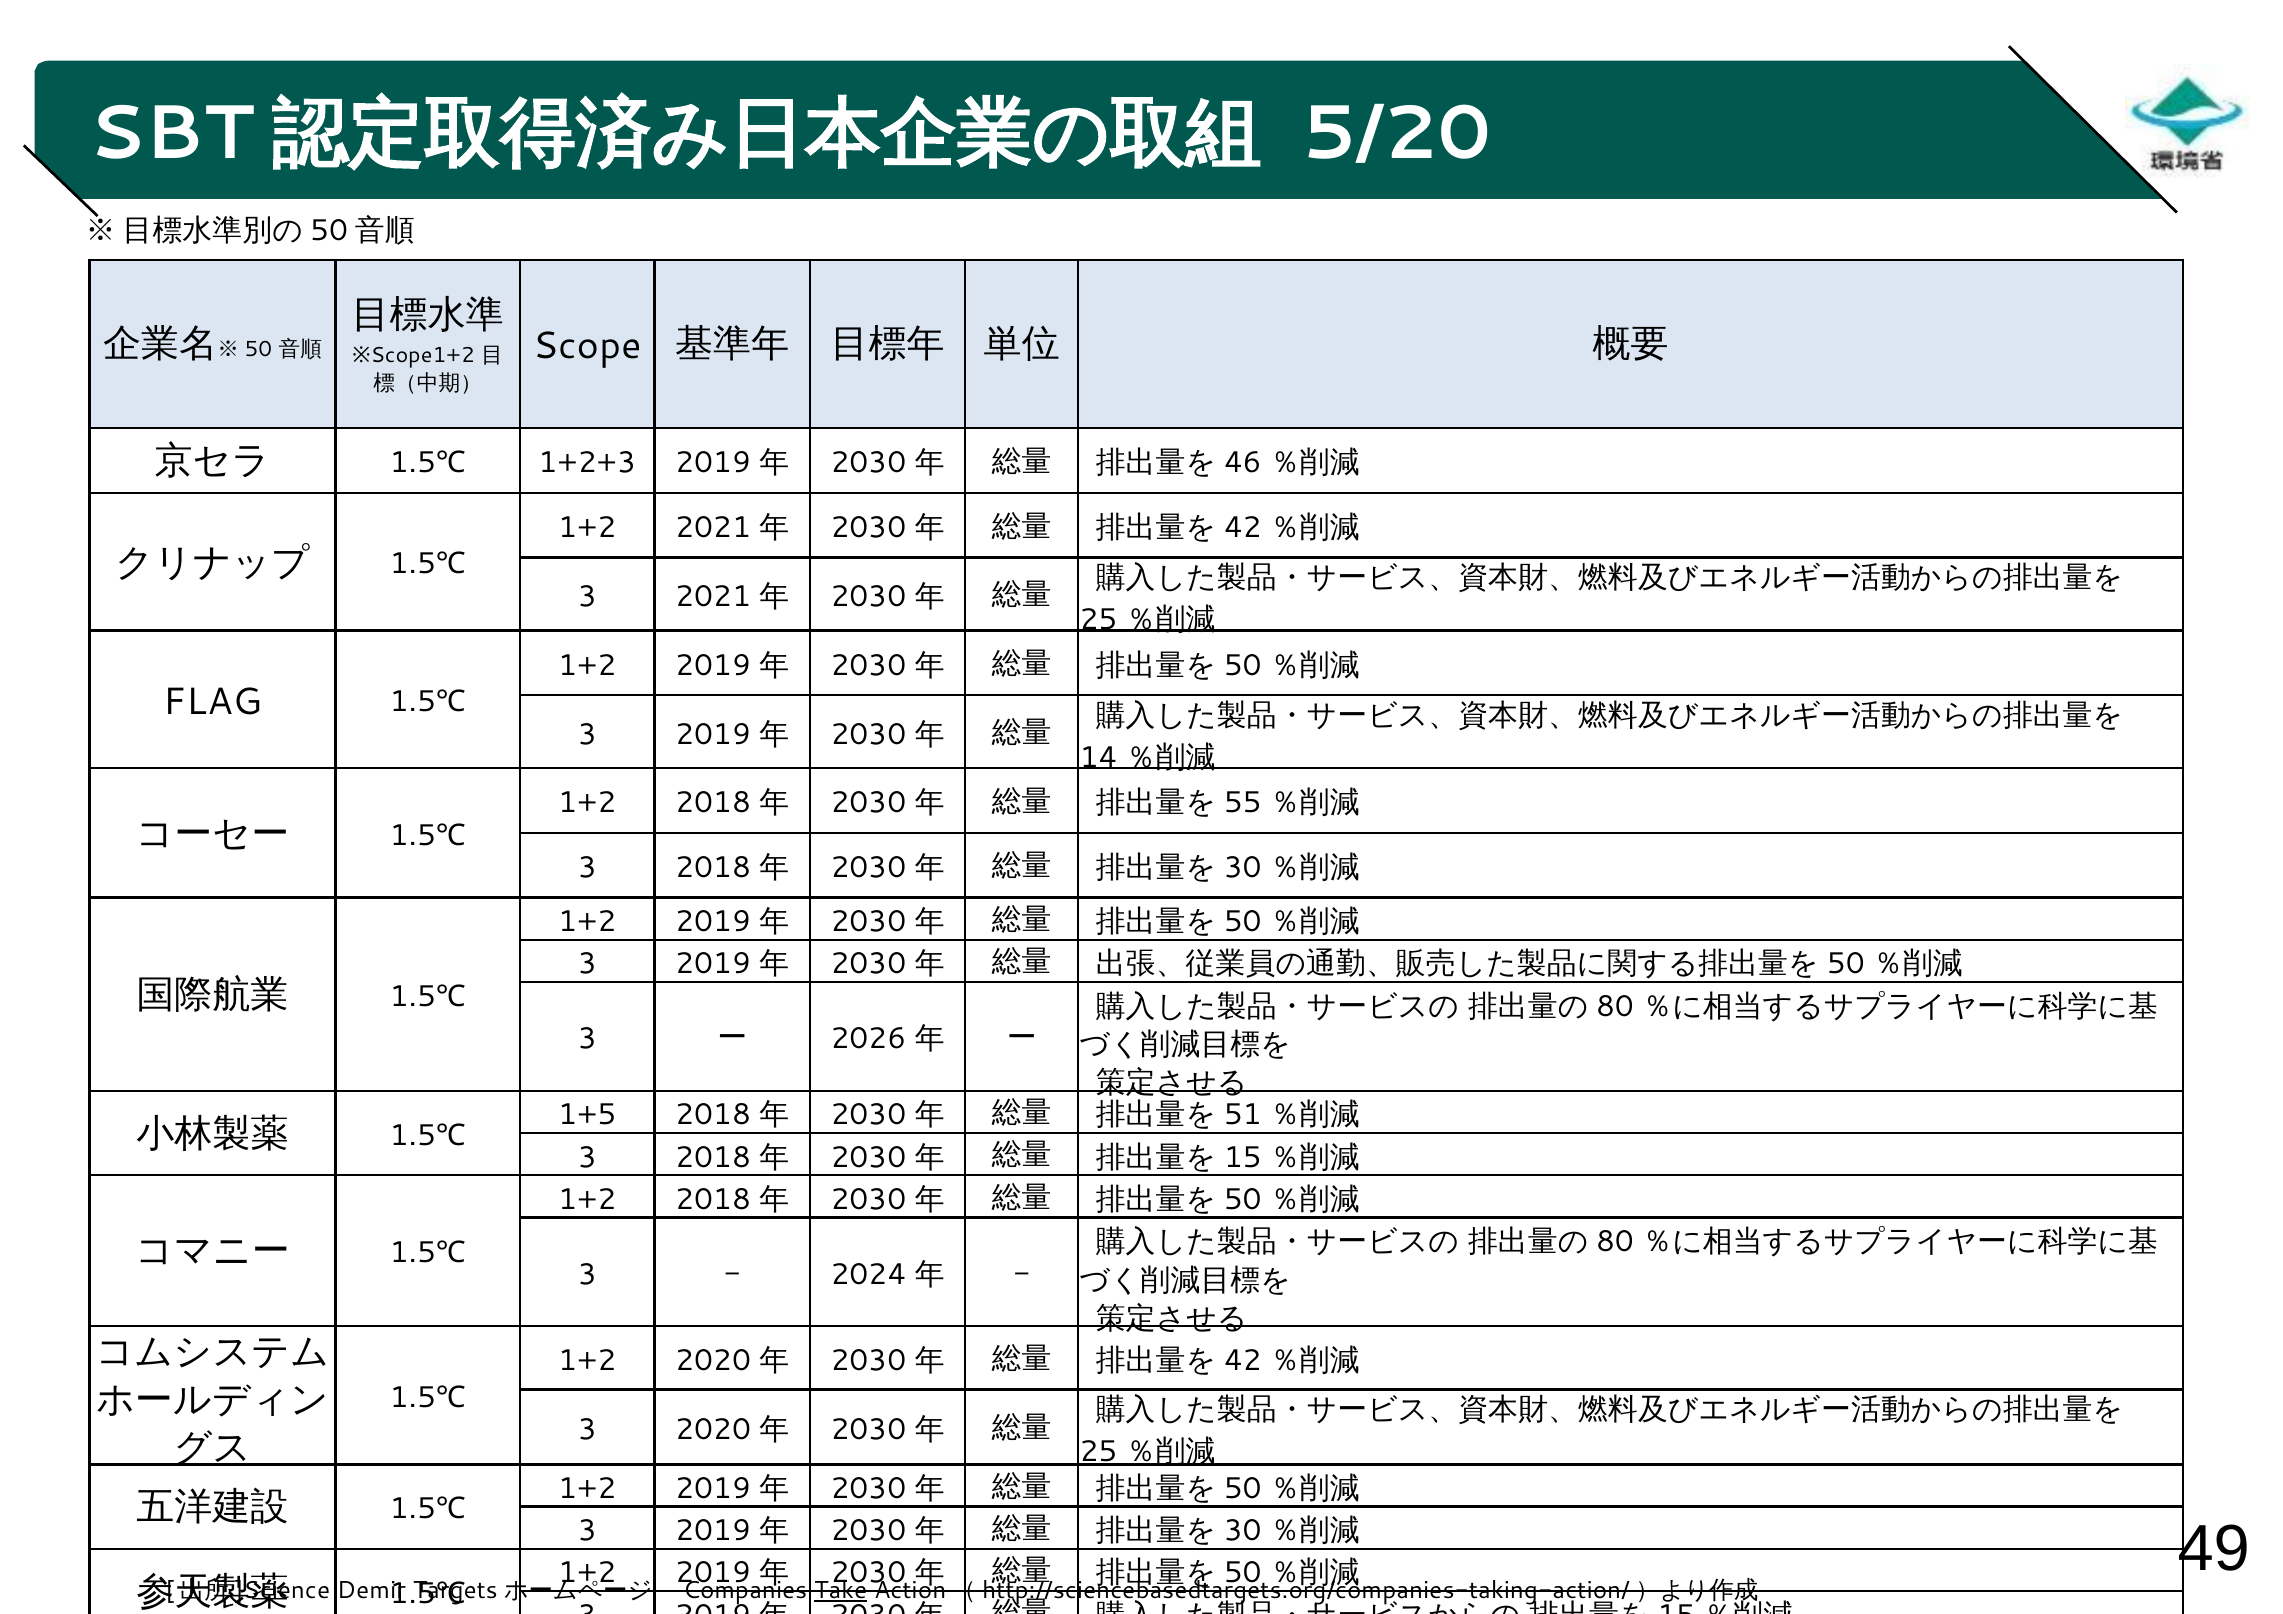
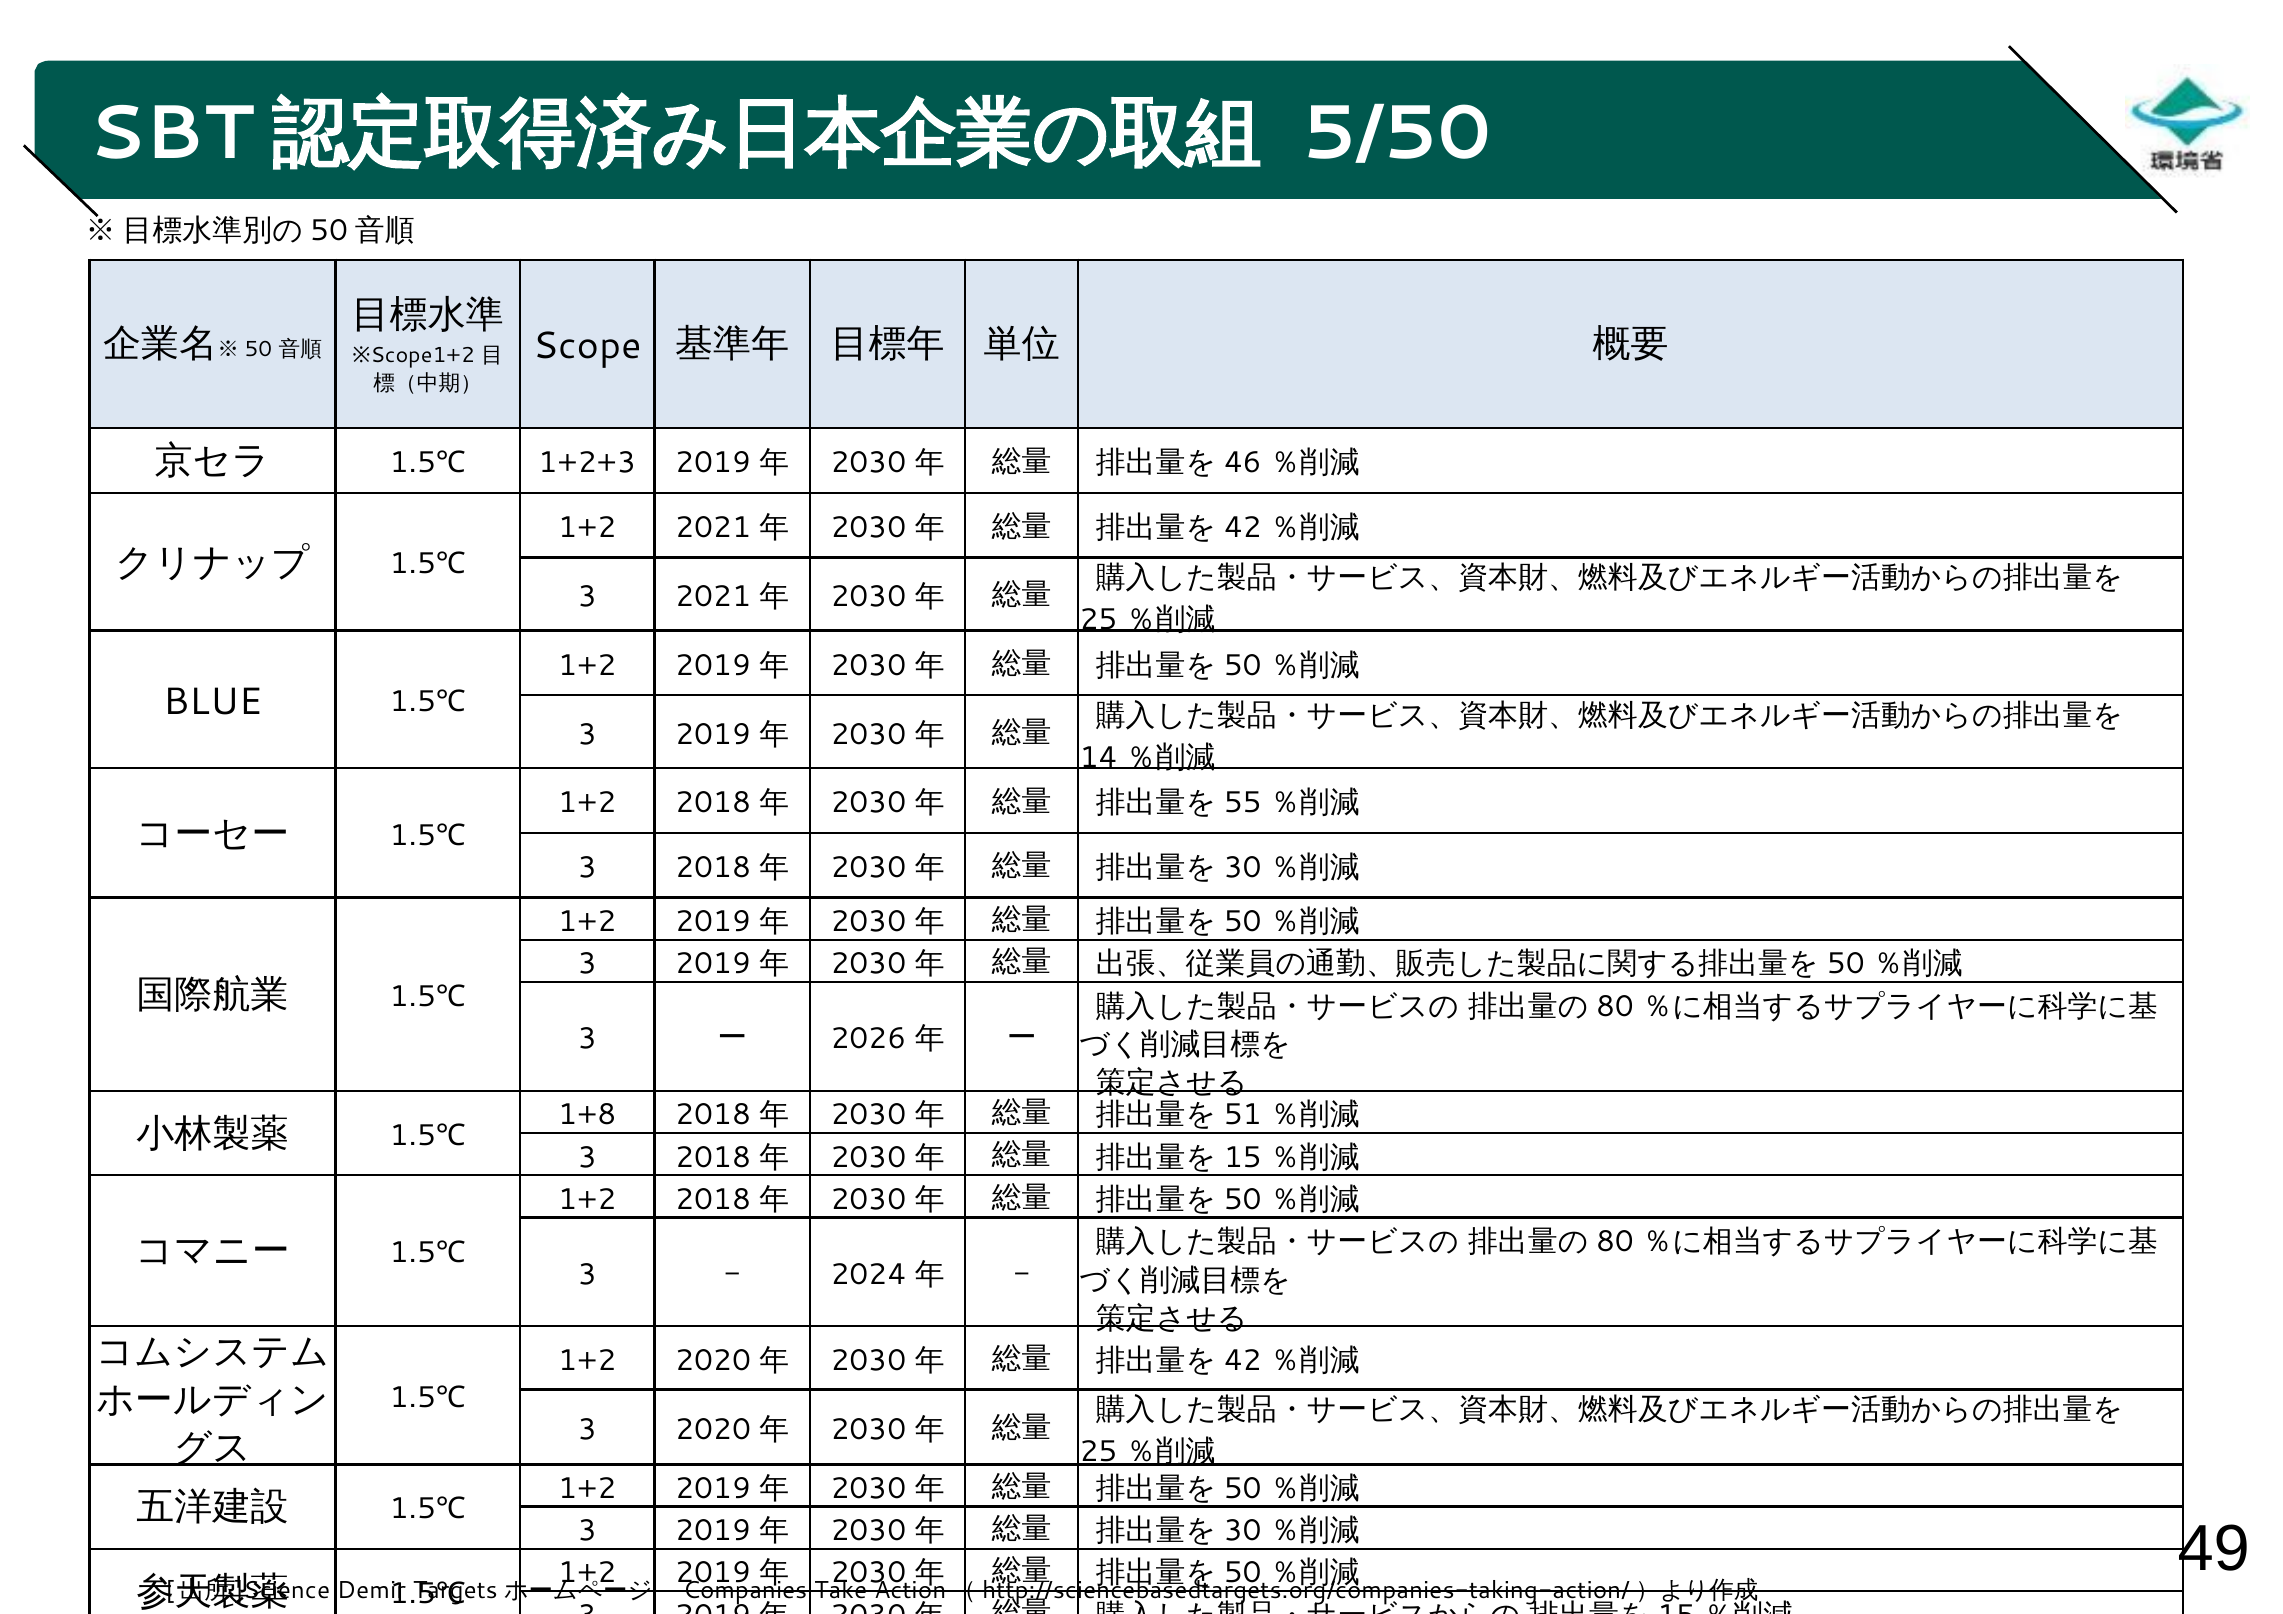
5/20: 5/20 -> 5/50 (1397, 133)
FLAG: FLAG -> BLUE (213, 702)
1+5: 1+5 -> 1+8 (587, 1115)
Take underline: present -> none (841, 1591)
